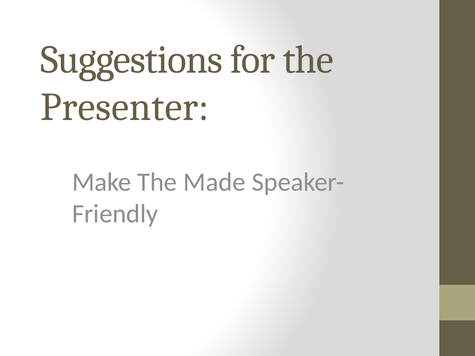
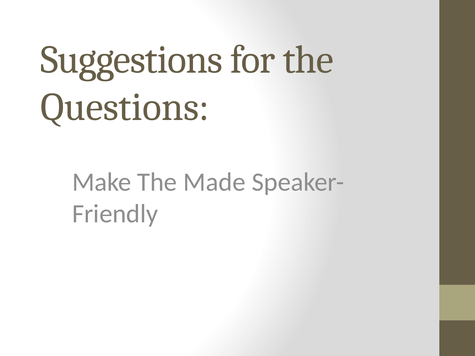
Presenter: Presenter -> Questions (125, 107)
